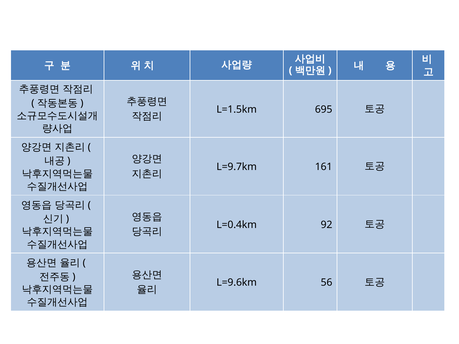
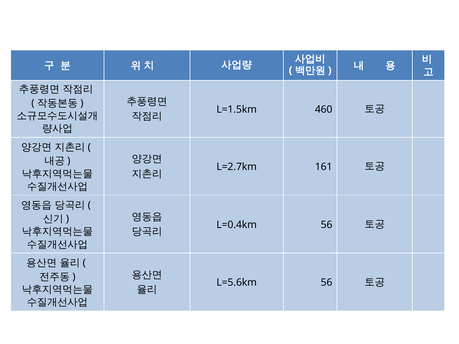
695: 695 -> 460 (324, 109)
L=9.7km: L=9.7km -> L=2.7km (237, 167)
L=0.4km 92: 92 -> 56 (327, 225)
L=9.6km: L=9.6km -> L=5.6km (237, 283)
